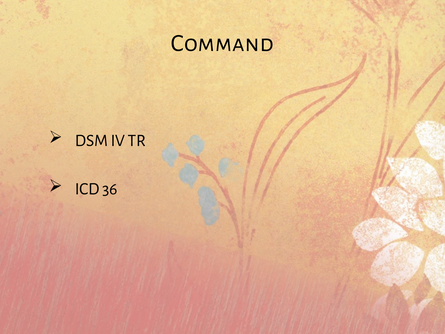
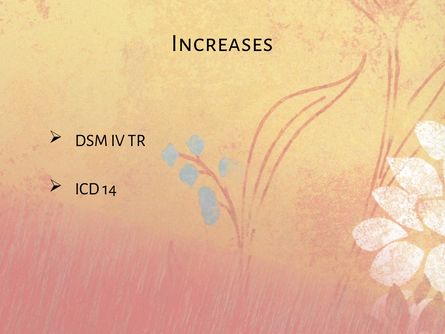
Command: Command -> Increases (222, 43)
36: 36 -> 14 (110, 189)
